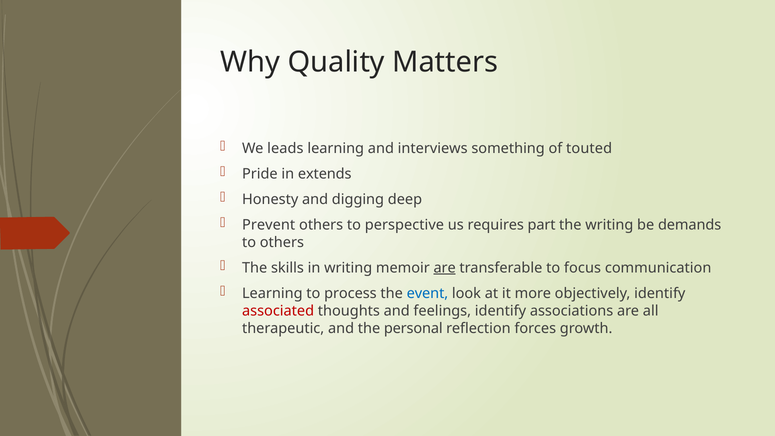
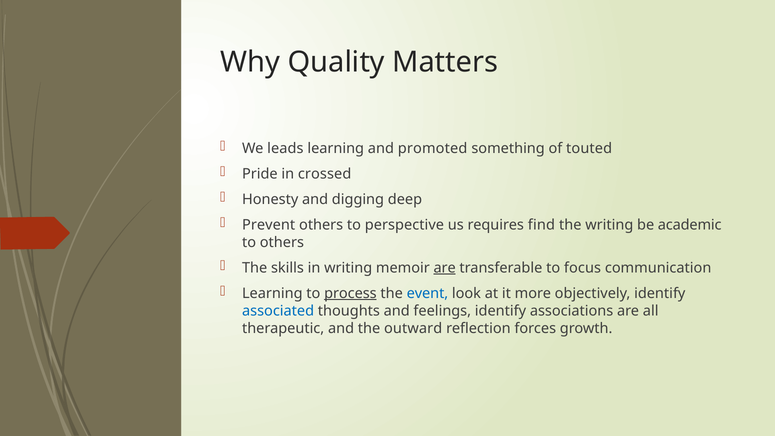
interviews: interviews -> promoted (433, 148)
extends: extends -> crossed (325, 174)
part: part -> find (541, 225)
demands: demands -> academic (690, 225)
process underline: none -> present (350, 293)
associated colour: red -> blue (278, 311)
personal: personal -> outward (413, 328)
